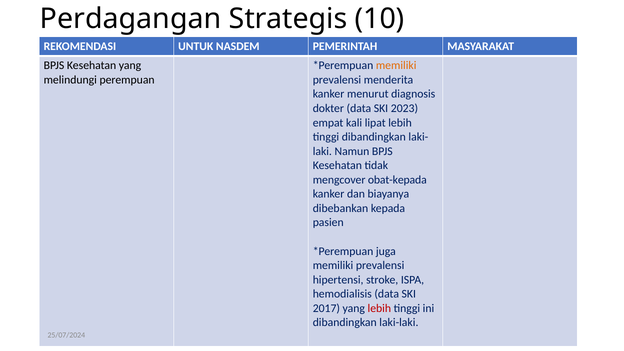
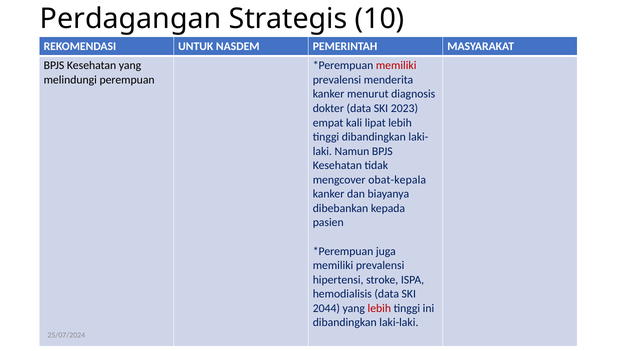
memiliki colour: orange -> red (396, 66)
obat-kepada: obat-kepada -> obat-kepala (397, 180)
2017: 2017 -> 2044 (326, 308)
